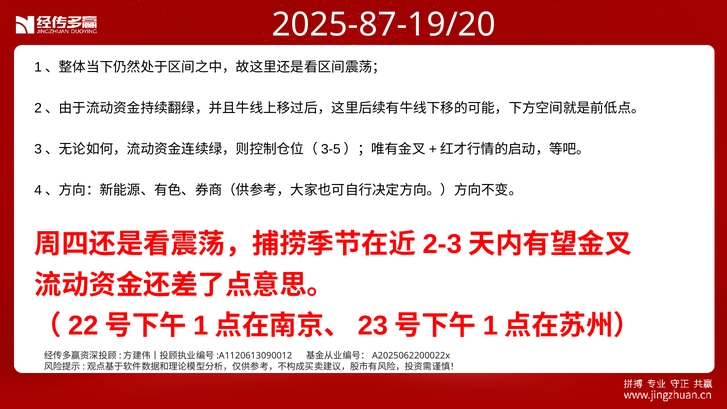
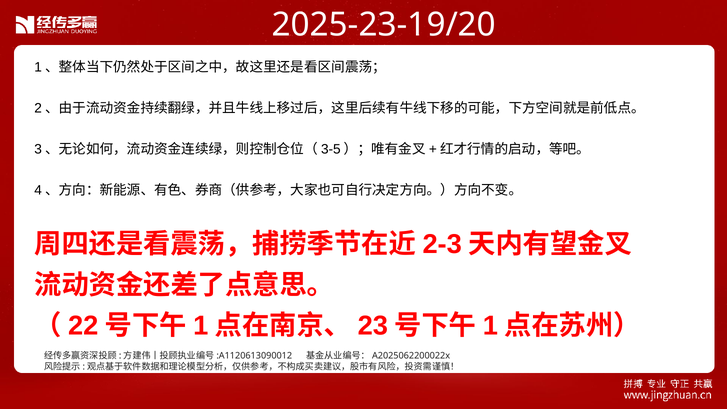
2025-87-19/20: 2025-87-19/20 -> 2025-23-19/20 (384, 25)
